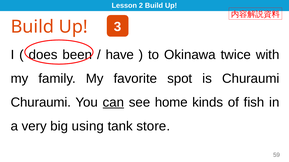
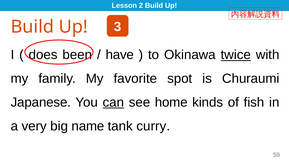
twice underline: none -> present (236, 55)
Churaumi: Churaumi -> Japanese (41, 103)
using: using -> name (88, 127)
store: store -> curry (153, 127)
